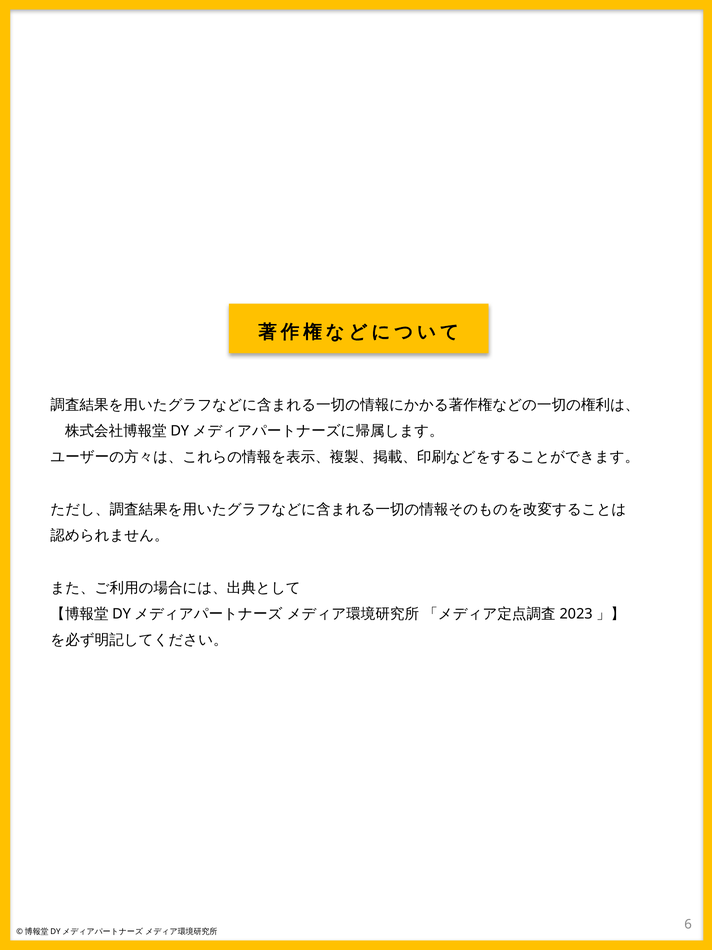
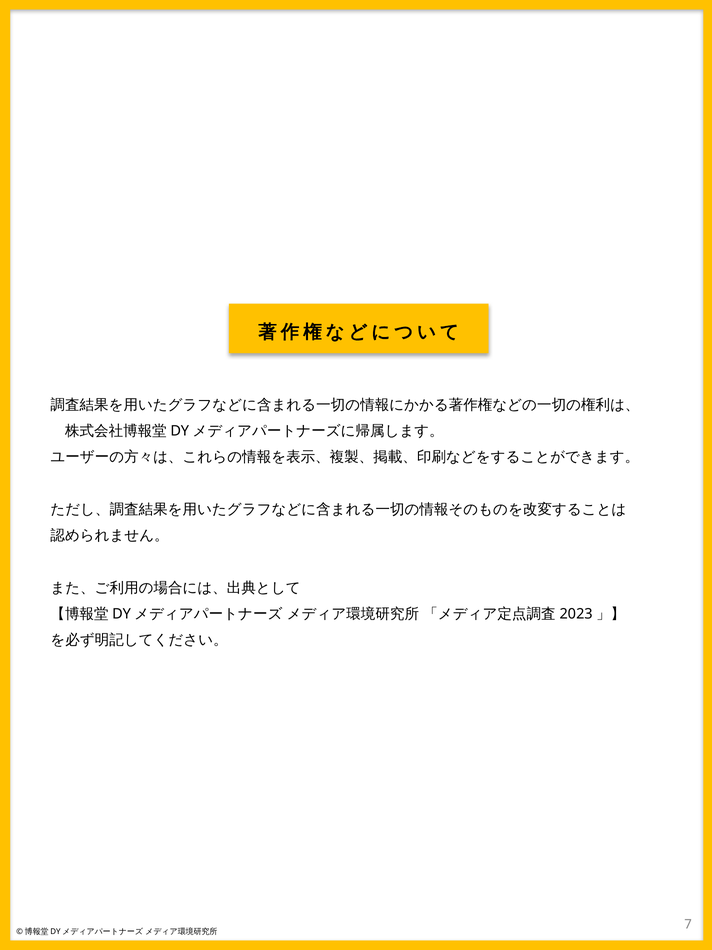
6: 6 -> 7 (688, 924)
